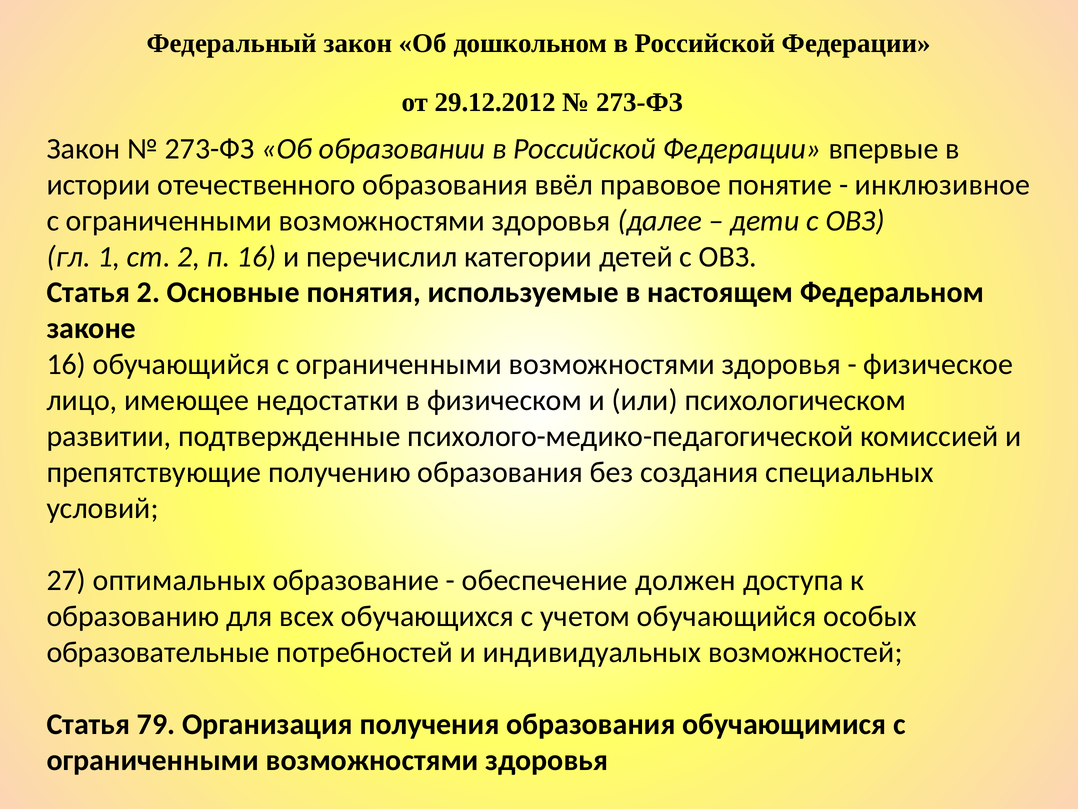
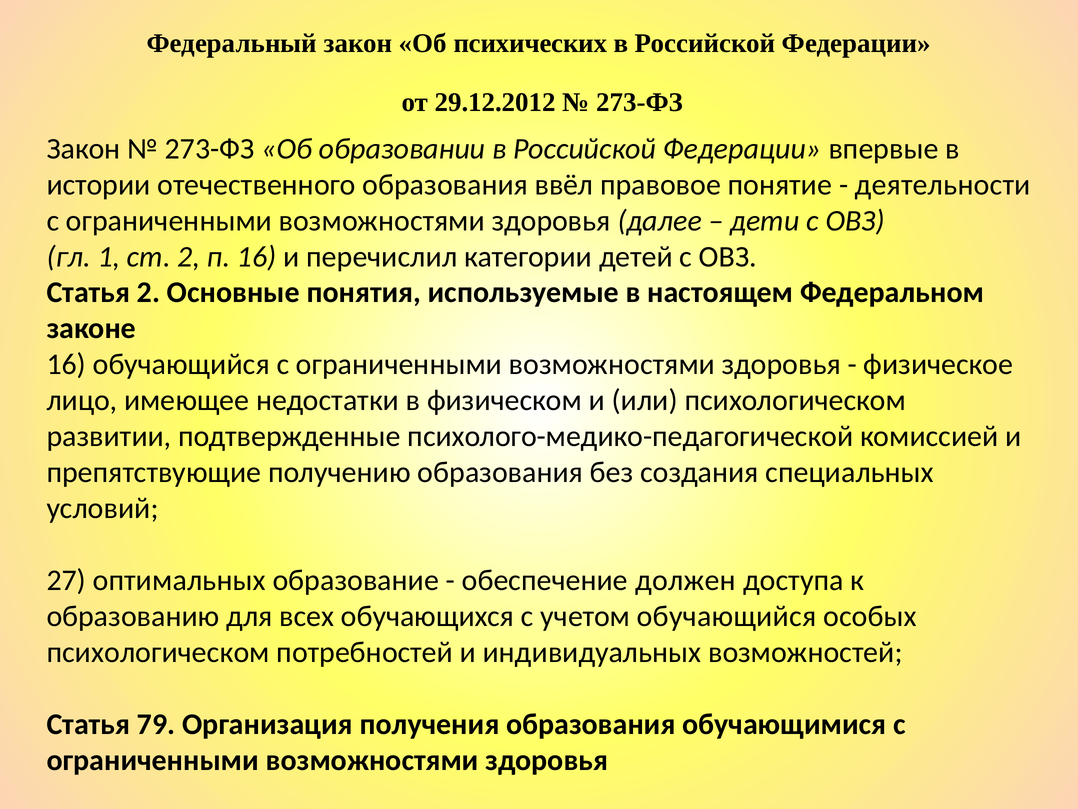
дошкольном: дошкольном -> психических (530, 44)
инклюзивное: инклюзивное -> деятельности (943, 185)
образовательные: образовательные -> психологическом (158, 652)
